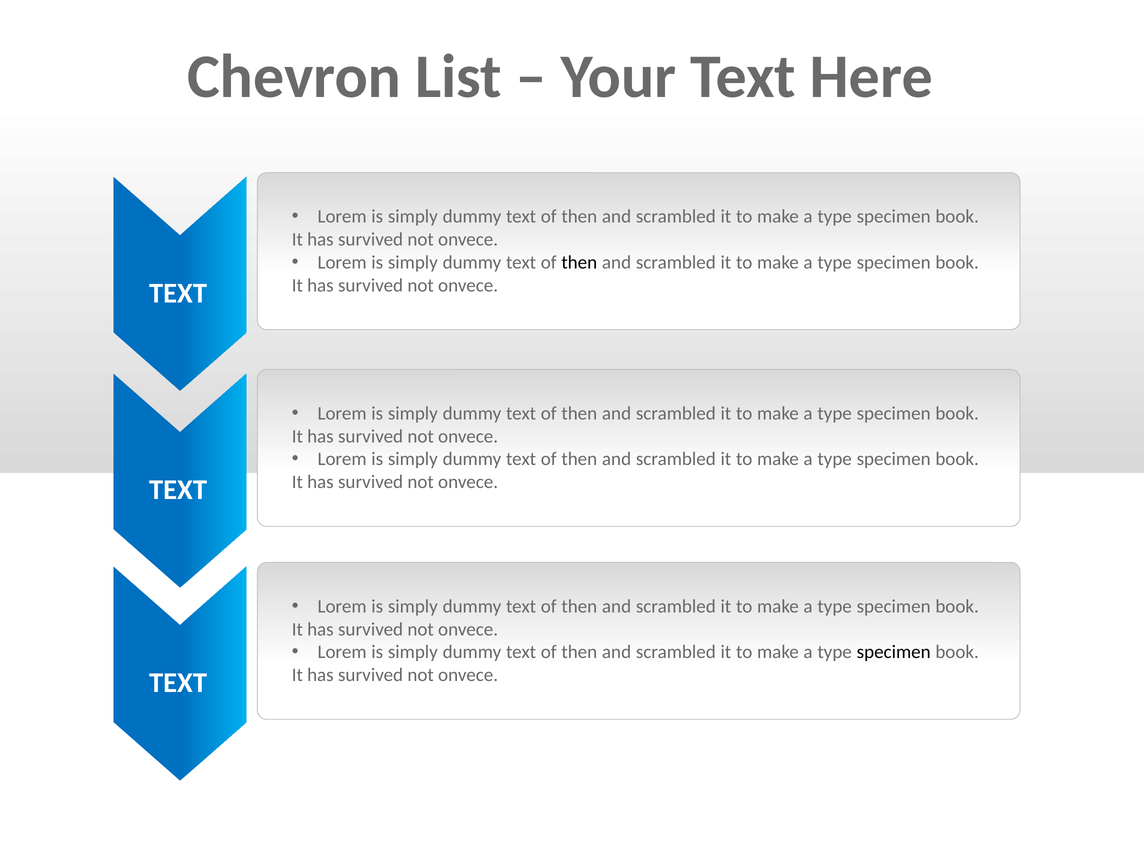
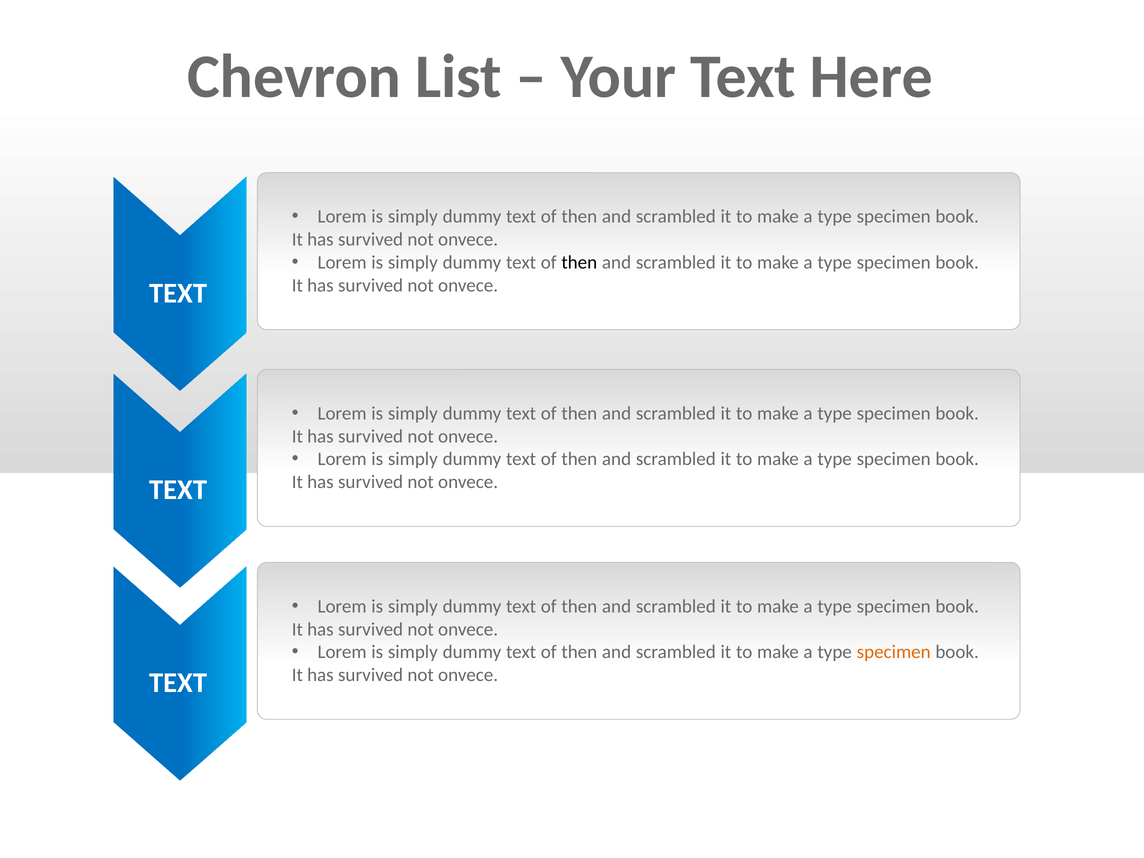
specimen colour: black -> orange (894, 652)
